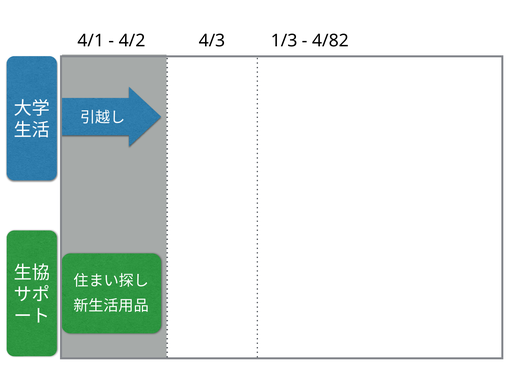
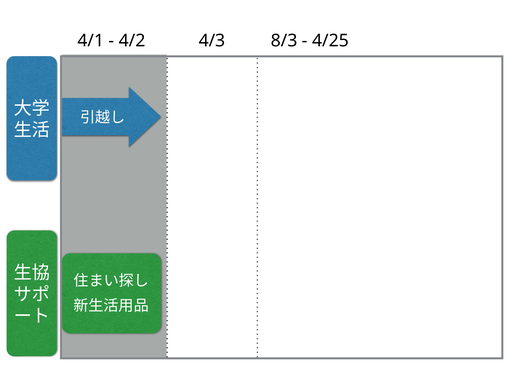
1/3: 1/3 -> 8/3 (284, 41)
4/82: 4/82 -> 4/25 (331, 41)
